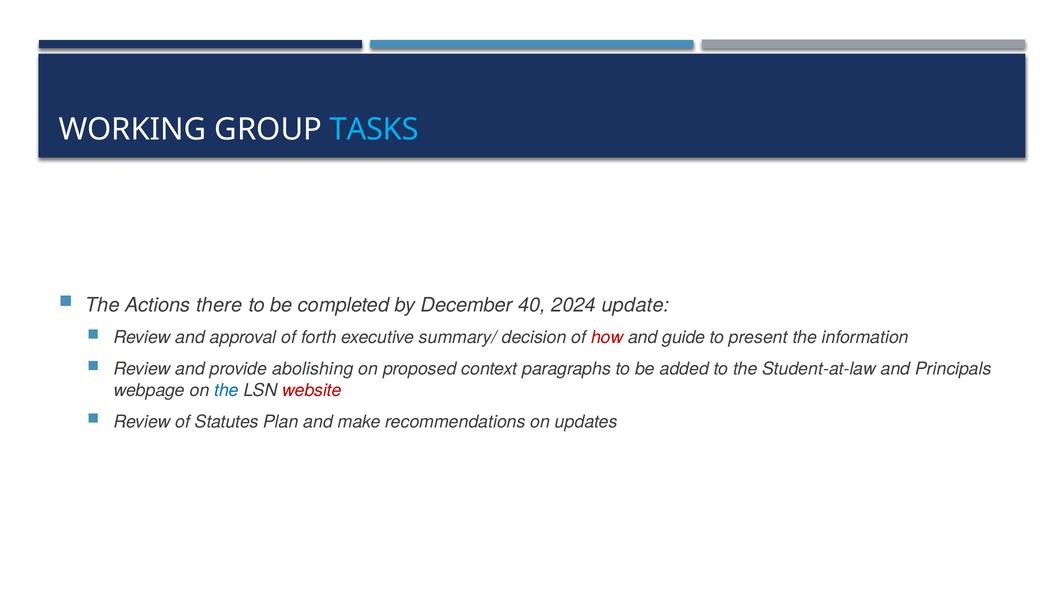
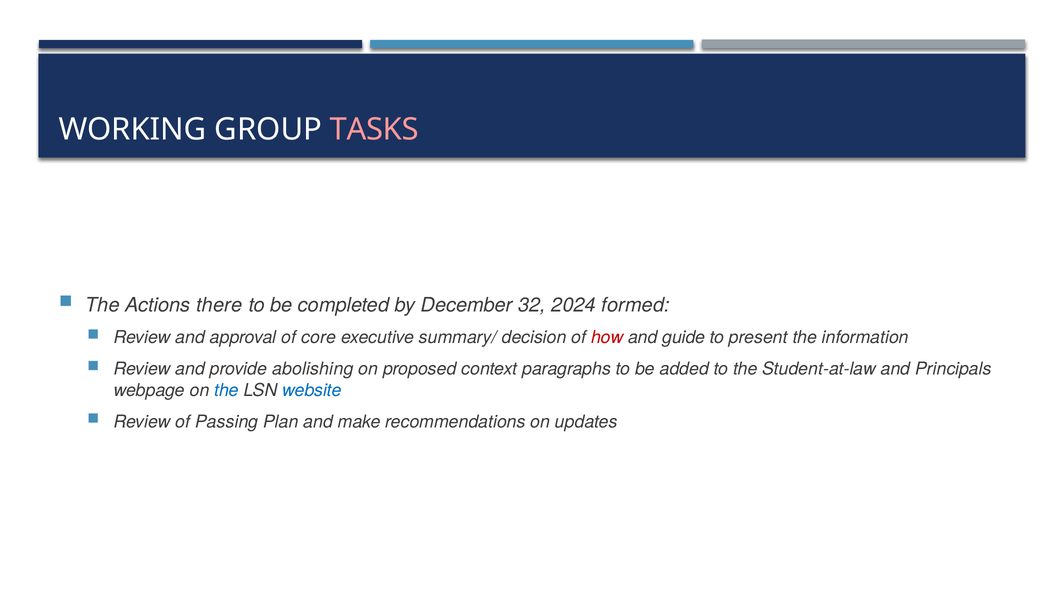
TASKS colour: light blue -> pink (374, 129)
40: 40 -> 32 (532, 305)
update: update -> formed (636, 305)
forth: forth -> core (319, 337)
website colour: red -> blue (312, 390)
Statutes: Statutes -> Passing (227, 421)
